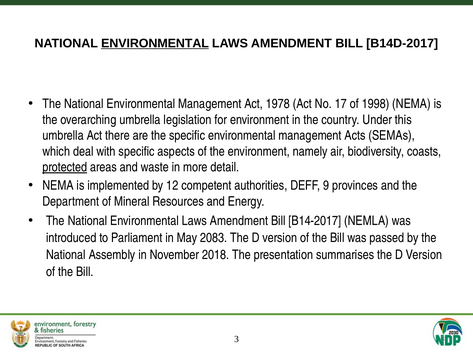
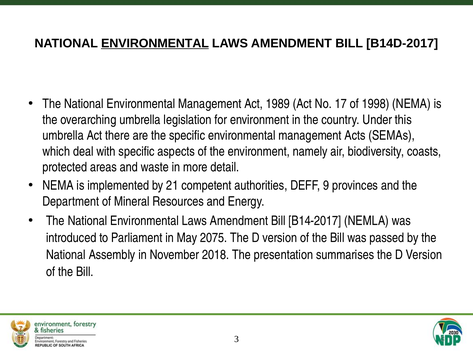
1978: 1978 -> 1989 (278, 104)
protected underline: present -> none (65, 167)
12: 12 -> 21 (172, 185)
2083: 2083 -> 2075 (214, 238)
